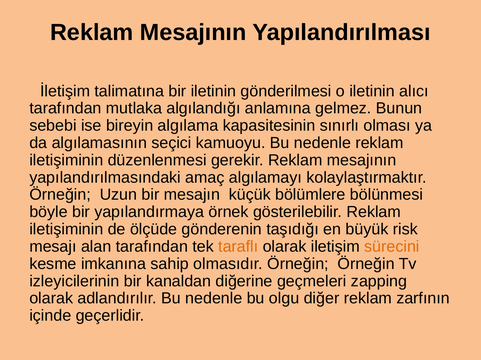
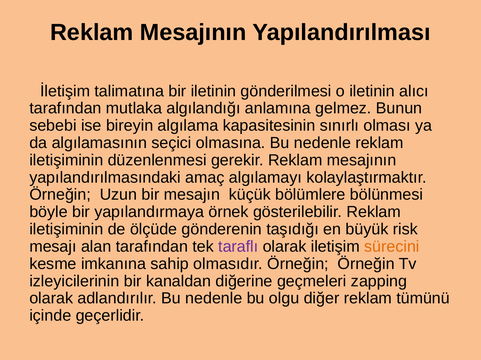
kamuoyu: kamuoyu -> olmasına (231, 143)
taraflı colour: orange -> purple (238, 247)
zarfının: zarfının -> tümünü (423, 299)
